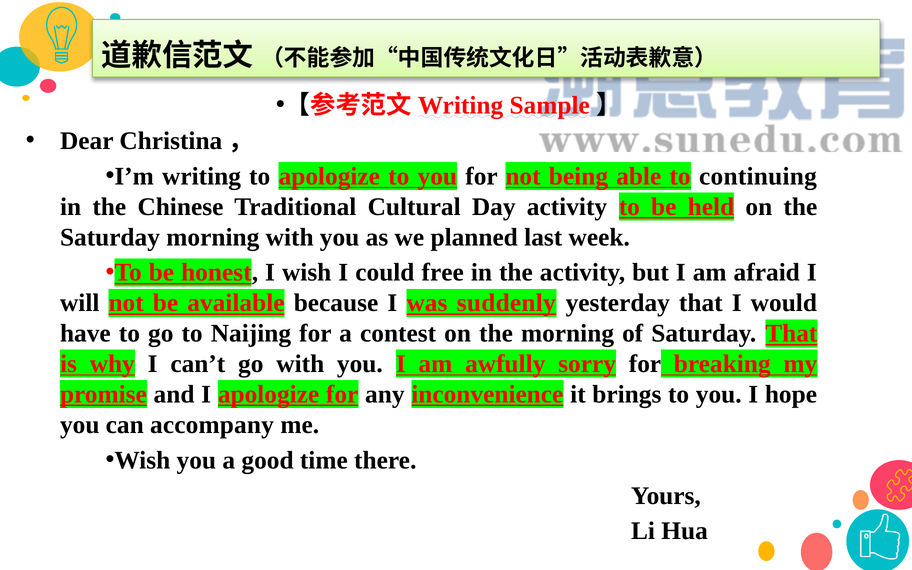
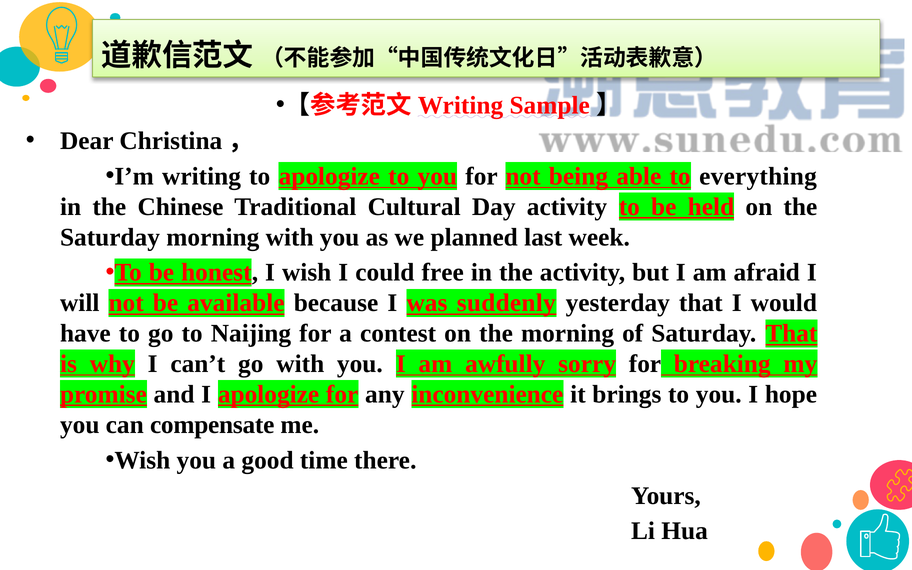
continuing: continuing -> everything (758, 176)
accompany: accompany -> compensate (212, 425)
